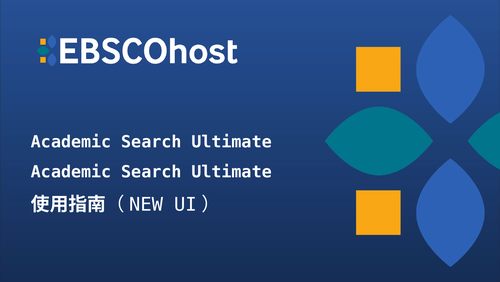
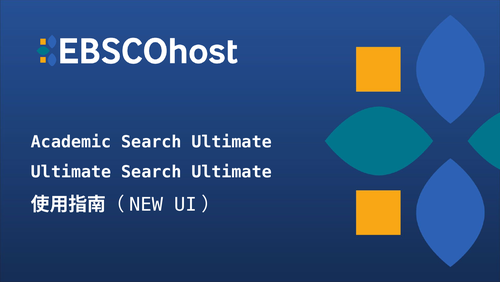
Academic: Academic -> Ultimate (71, 171)
